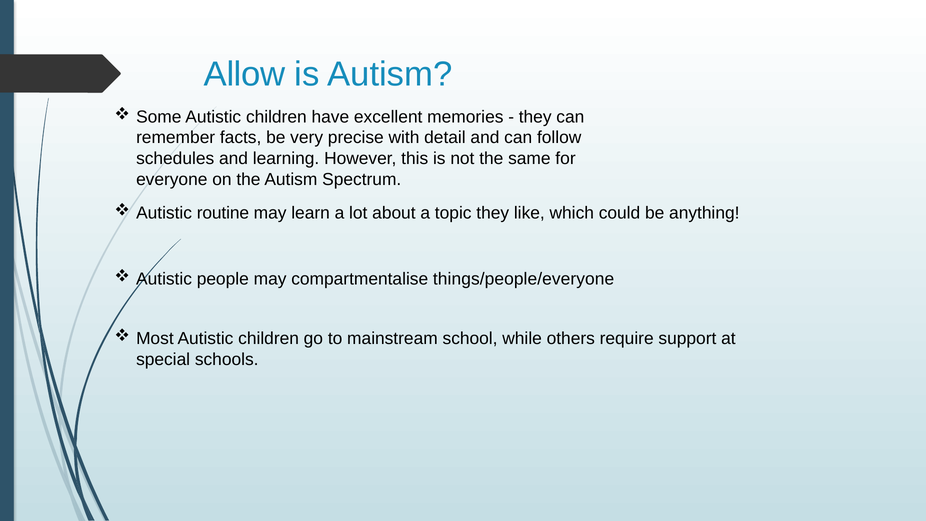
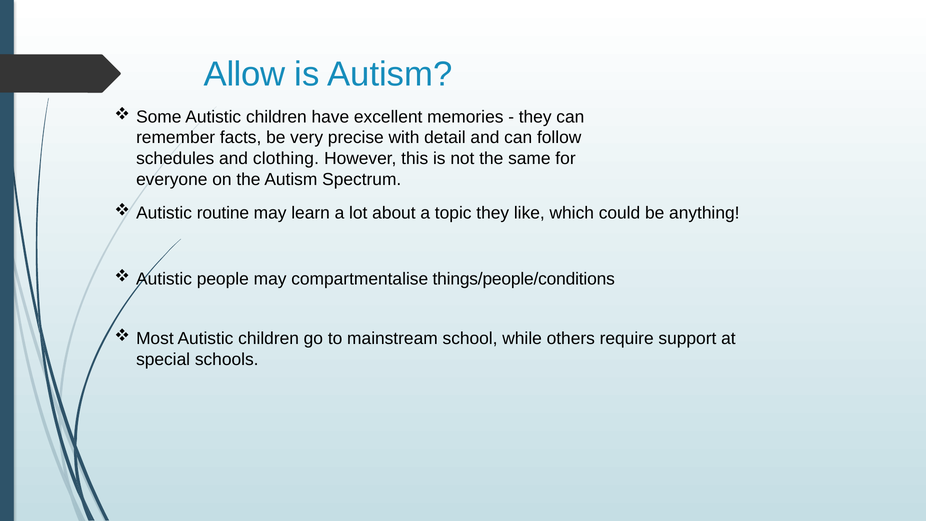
learning: learning -> clothing (286, 158)
things/people/everyone: things/people/everyone -> things/people/conditions (524, 279)
